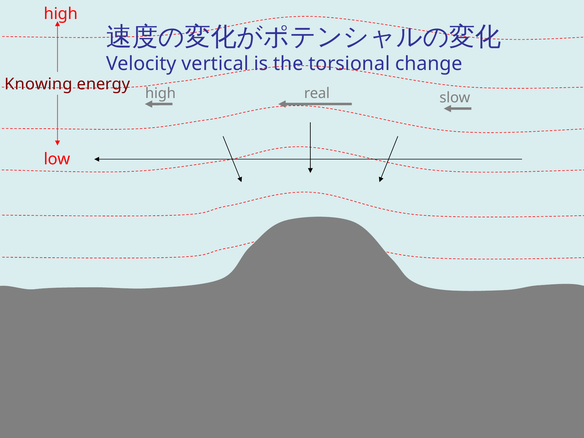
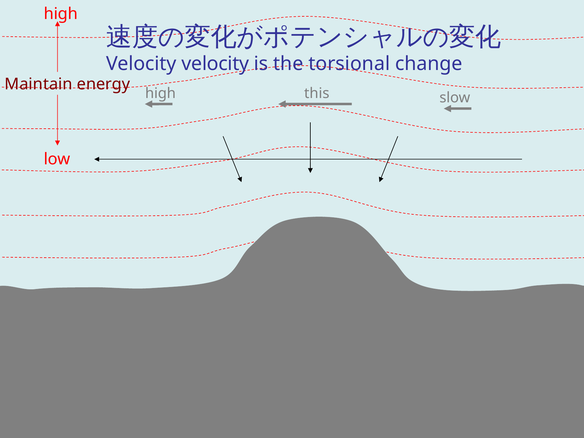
Velocity vertical: vertical -> velocity (215, 64)
Knowing: Knowing -> Maintain (39, 84)
real: real -> this (317, 93)
